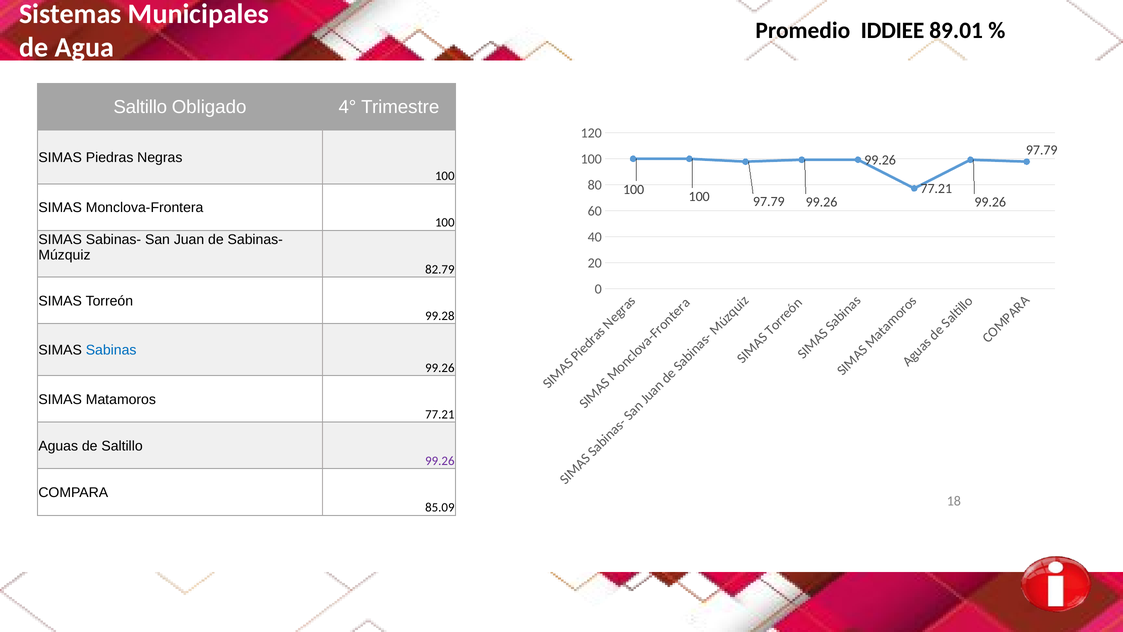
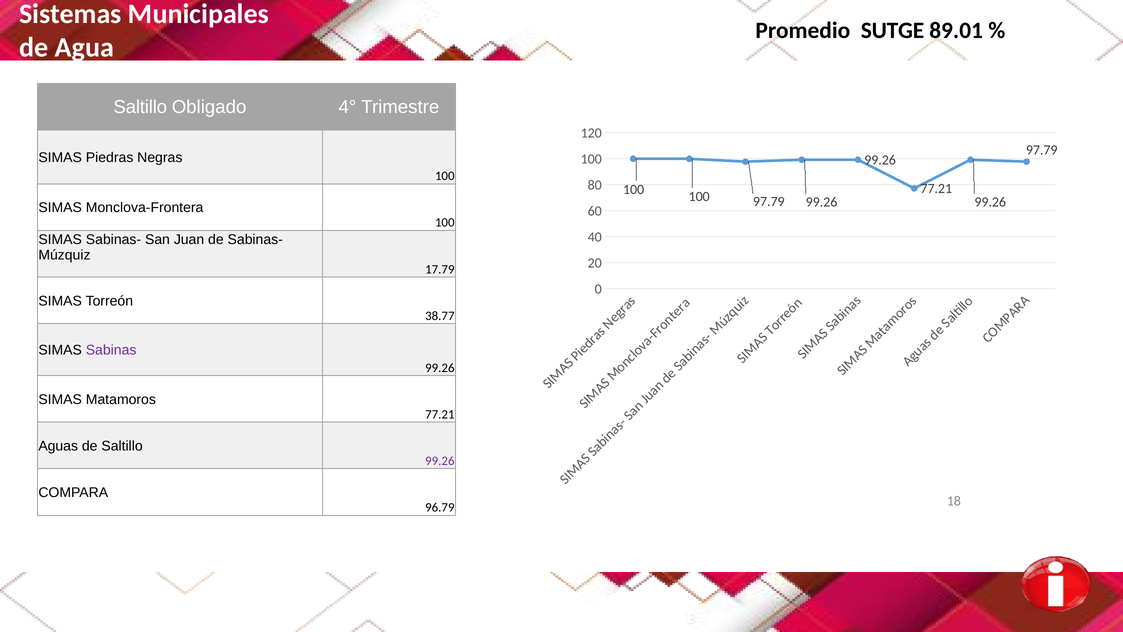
IDDIEE: IDDIEE -> SUTGE (893, 31)
82.79: 82.79 -> 17.79 (440, 269)
99.28: 99.28 -> 38.77 (440, 316)
Sabinas colour: blue -> purple (111, 350)
85.09: 85.09 -> 96.79 (440, 507)
